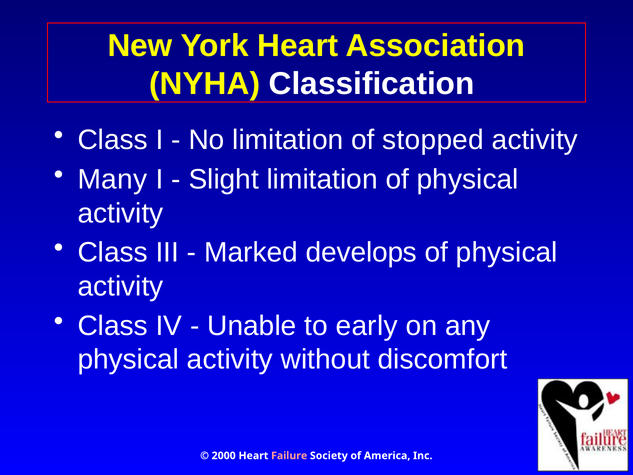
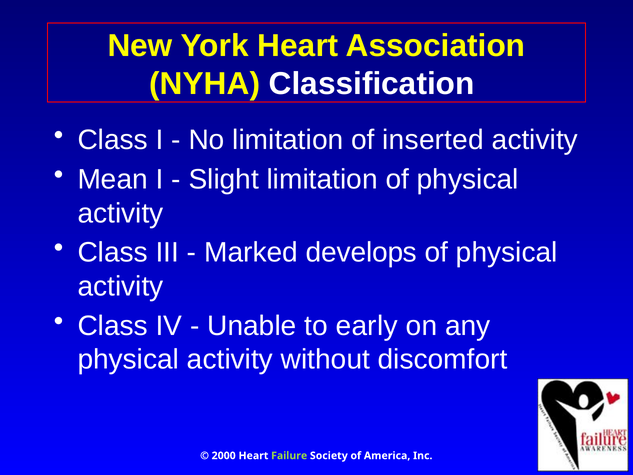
stopped: stopped -> inserted (433, 140)
Many: Many -> Mean (113, 179)
Failure colour: pink -> light green (289, 455)
